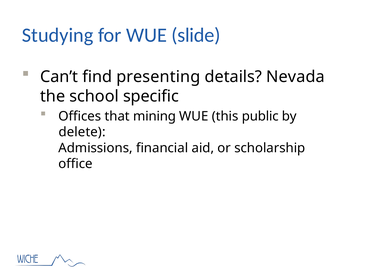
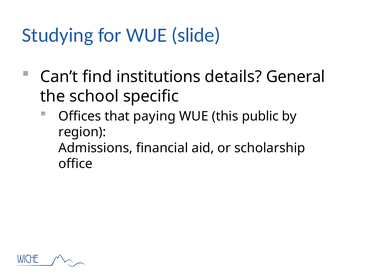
presenting: presenting -> institutions (158, 77)
Nevada: Nevada -> General (296, 77)
mining: mining -> paying (154, 116)
delete: delete -> region (82, 132)
